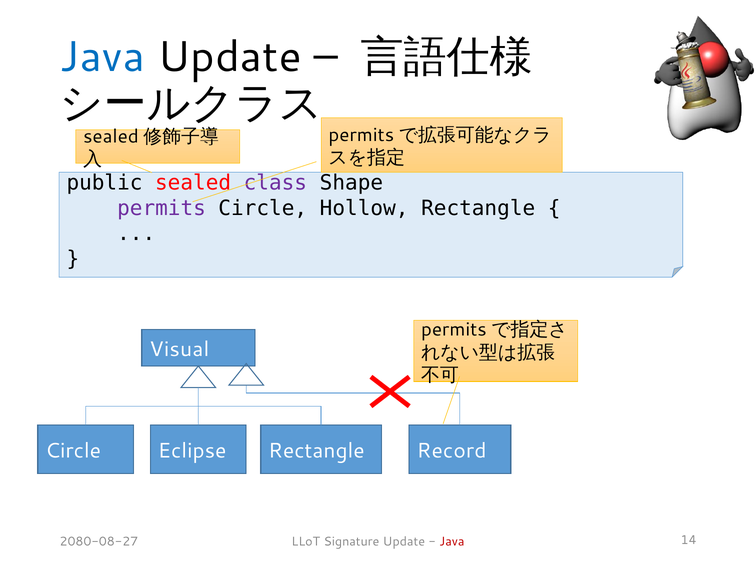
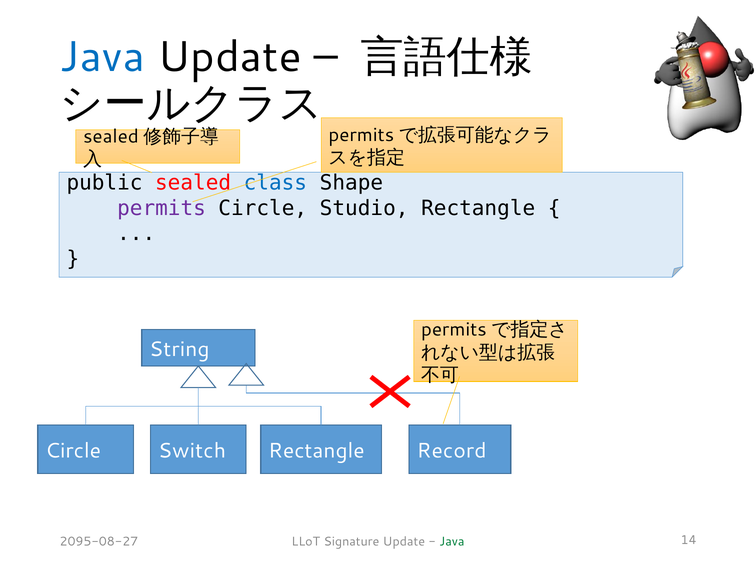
class colour: purple -> blue (275, 183)
Hollow: Hollow -> Studio (364, 208)
Visual: Visual -> String (179, 349)
Eclipse: Eclipse -> Switch (192, 451)
2080-08-27: 2080-08-27 -> 2095-08-27 (99, 541)
Java colour: red -> green (452, 541)
